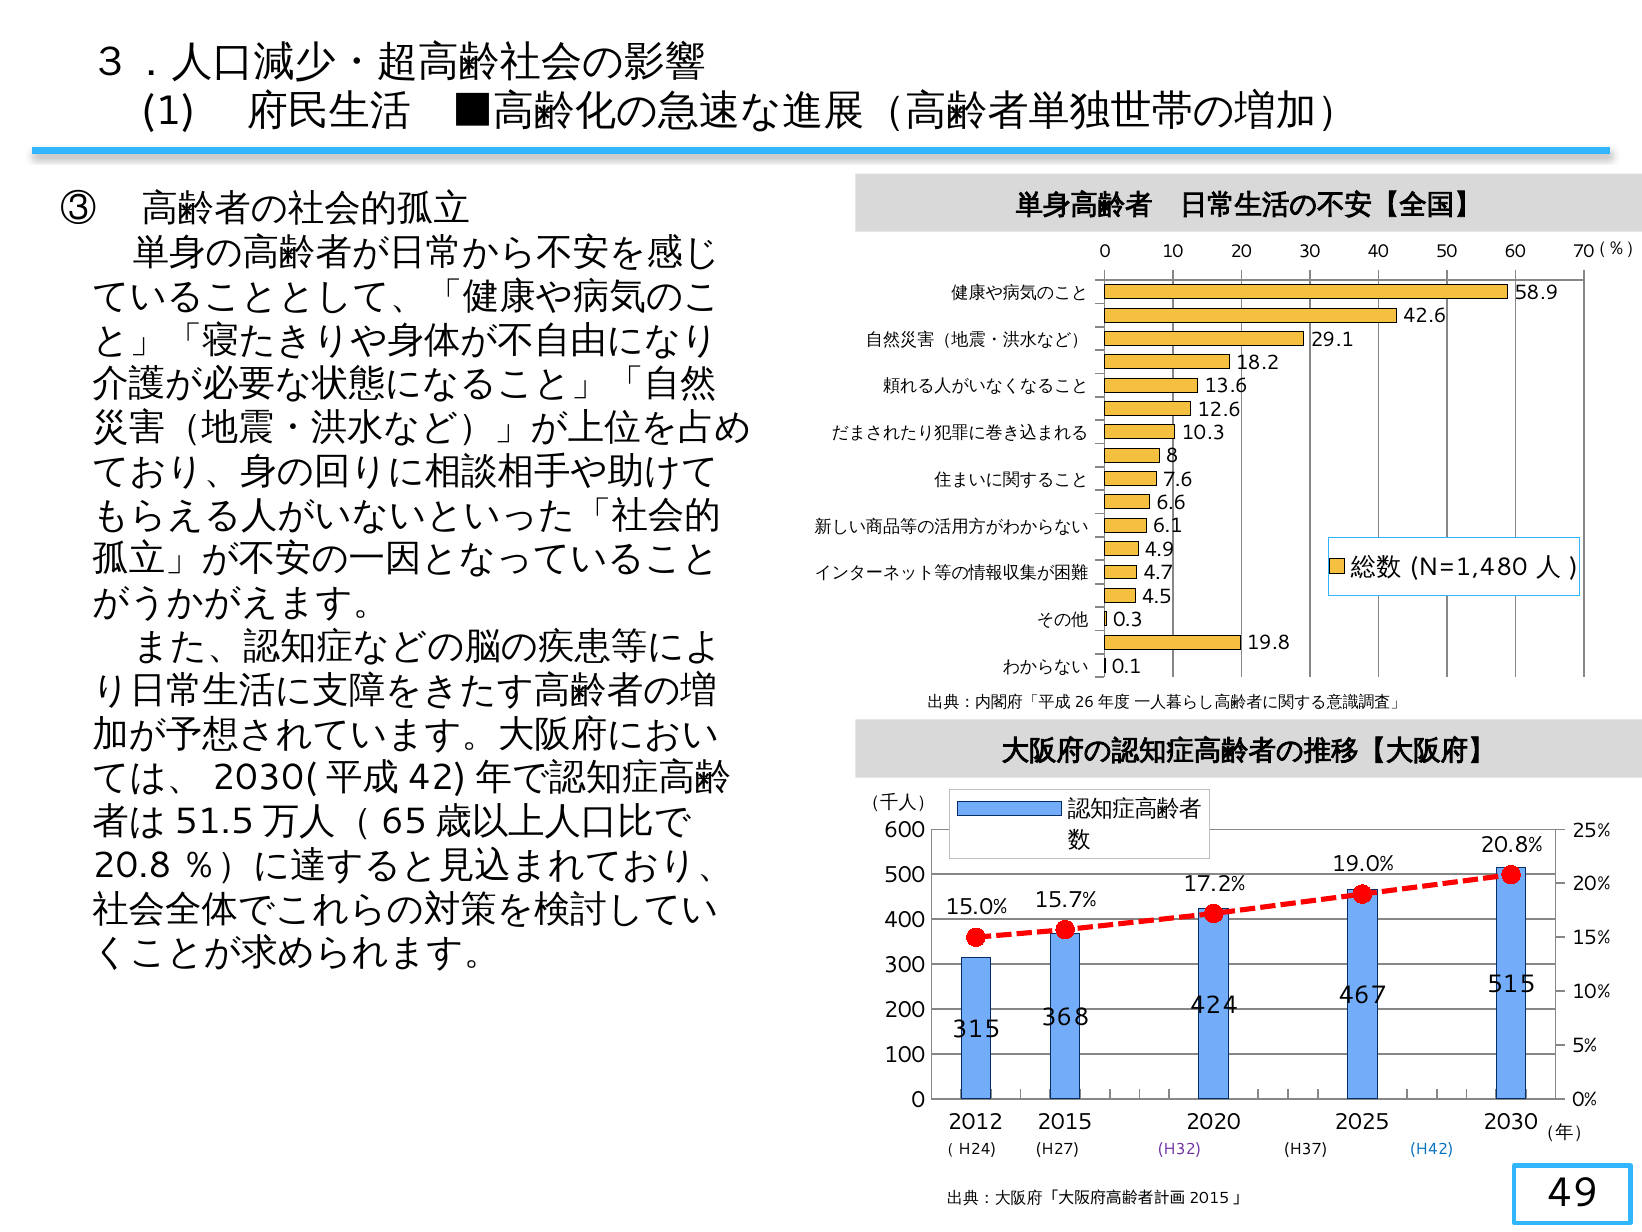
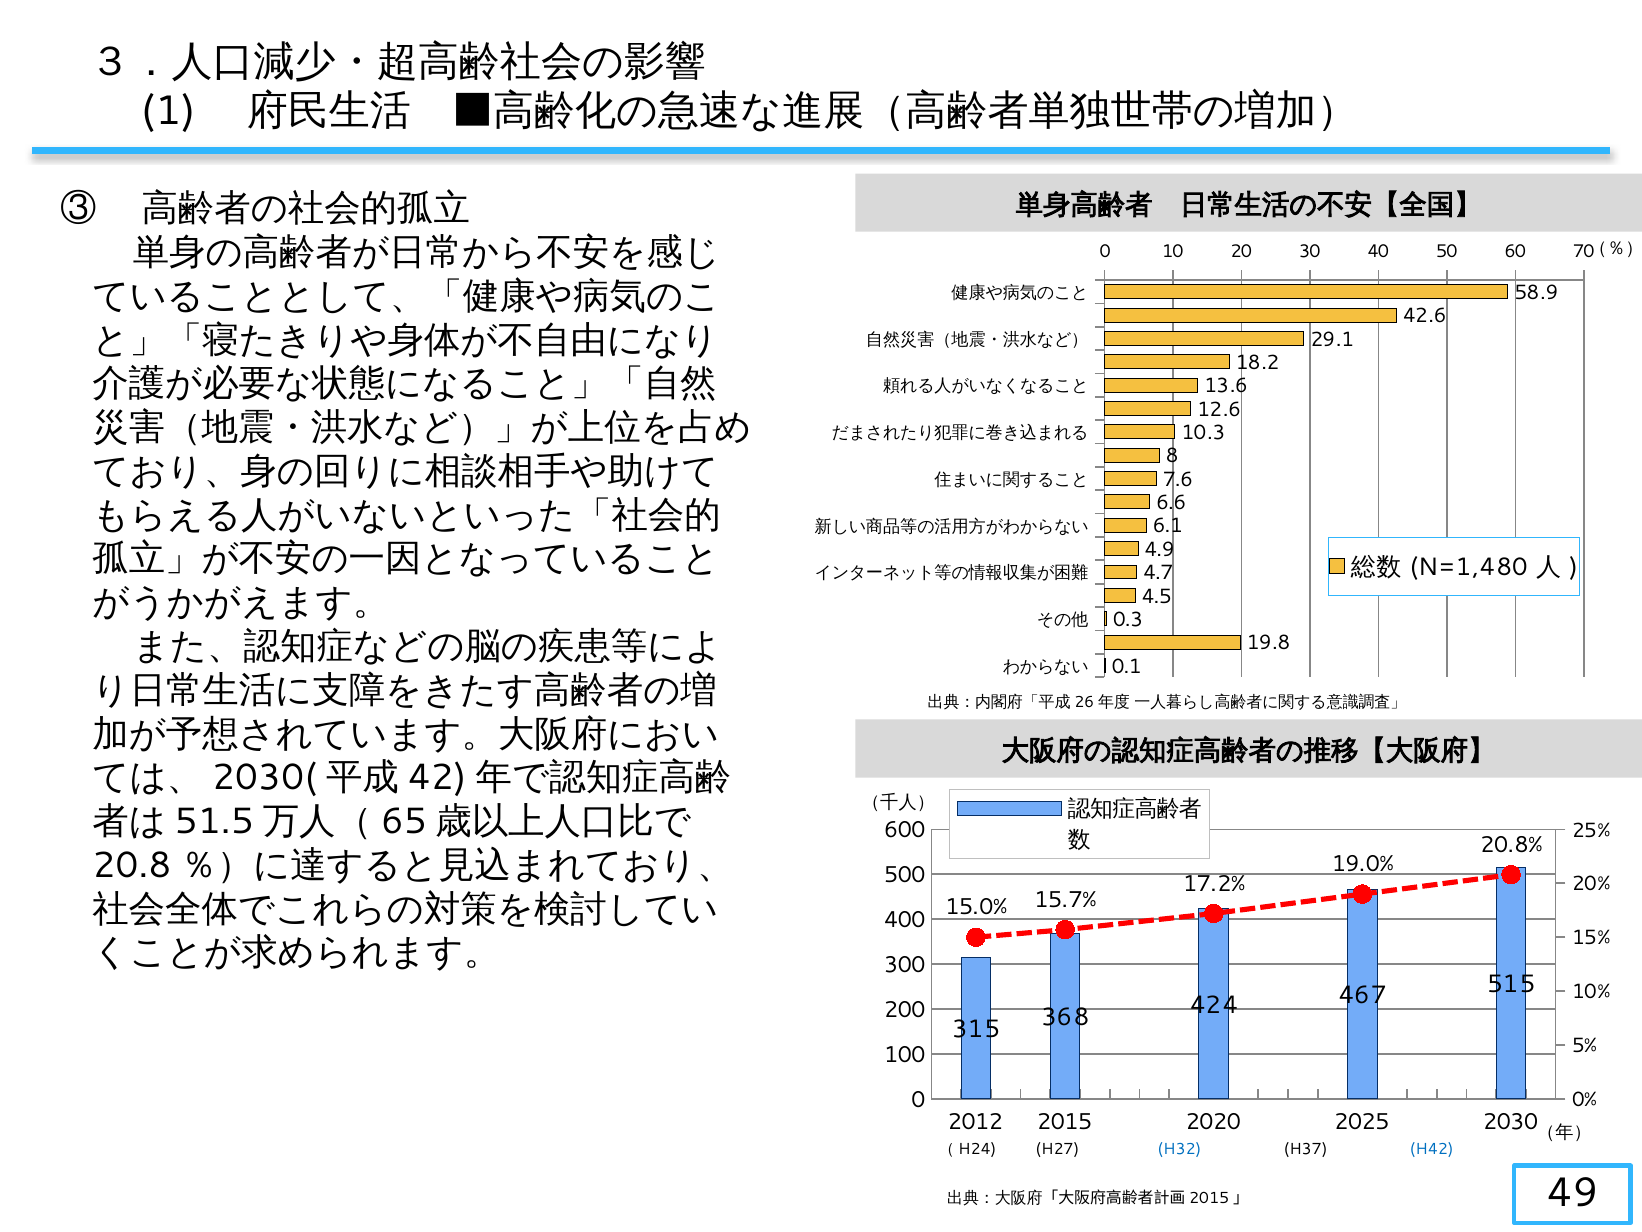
H32 colour: purple -> blue (1179, 1148)
